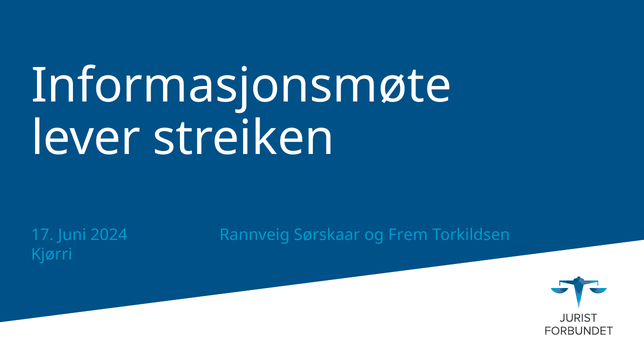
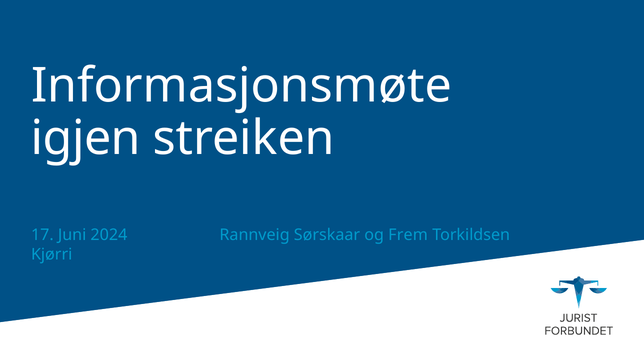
lever: lever -> igjen (86, 138)
